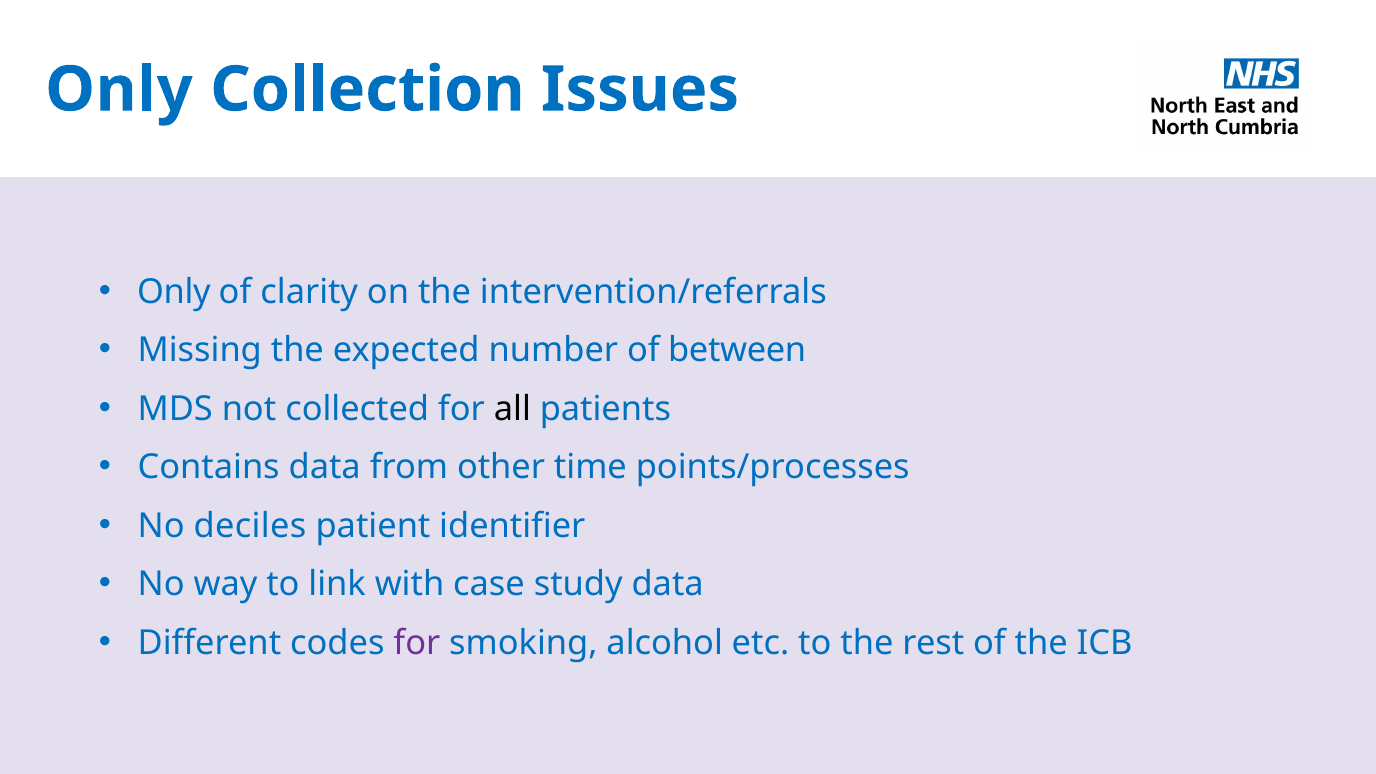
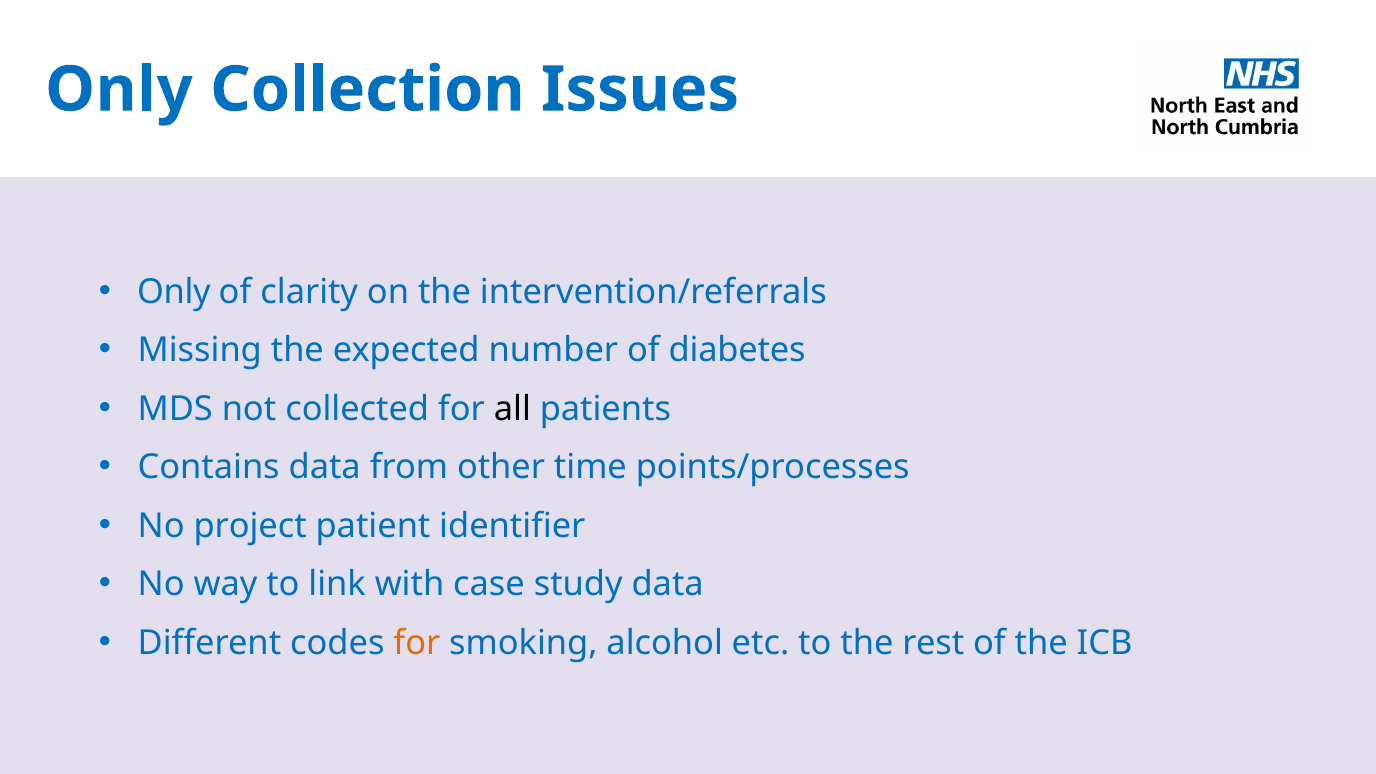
between: between -> diabetes (737, 350)
deciles: deciles -> project (250, 526)
for colour: purple -> orange (417, 643)
